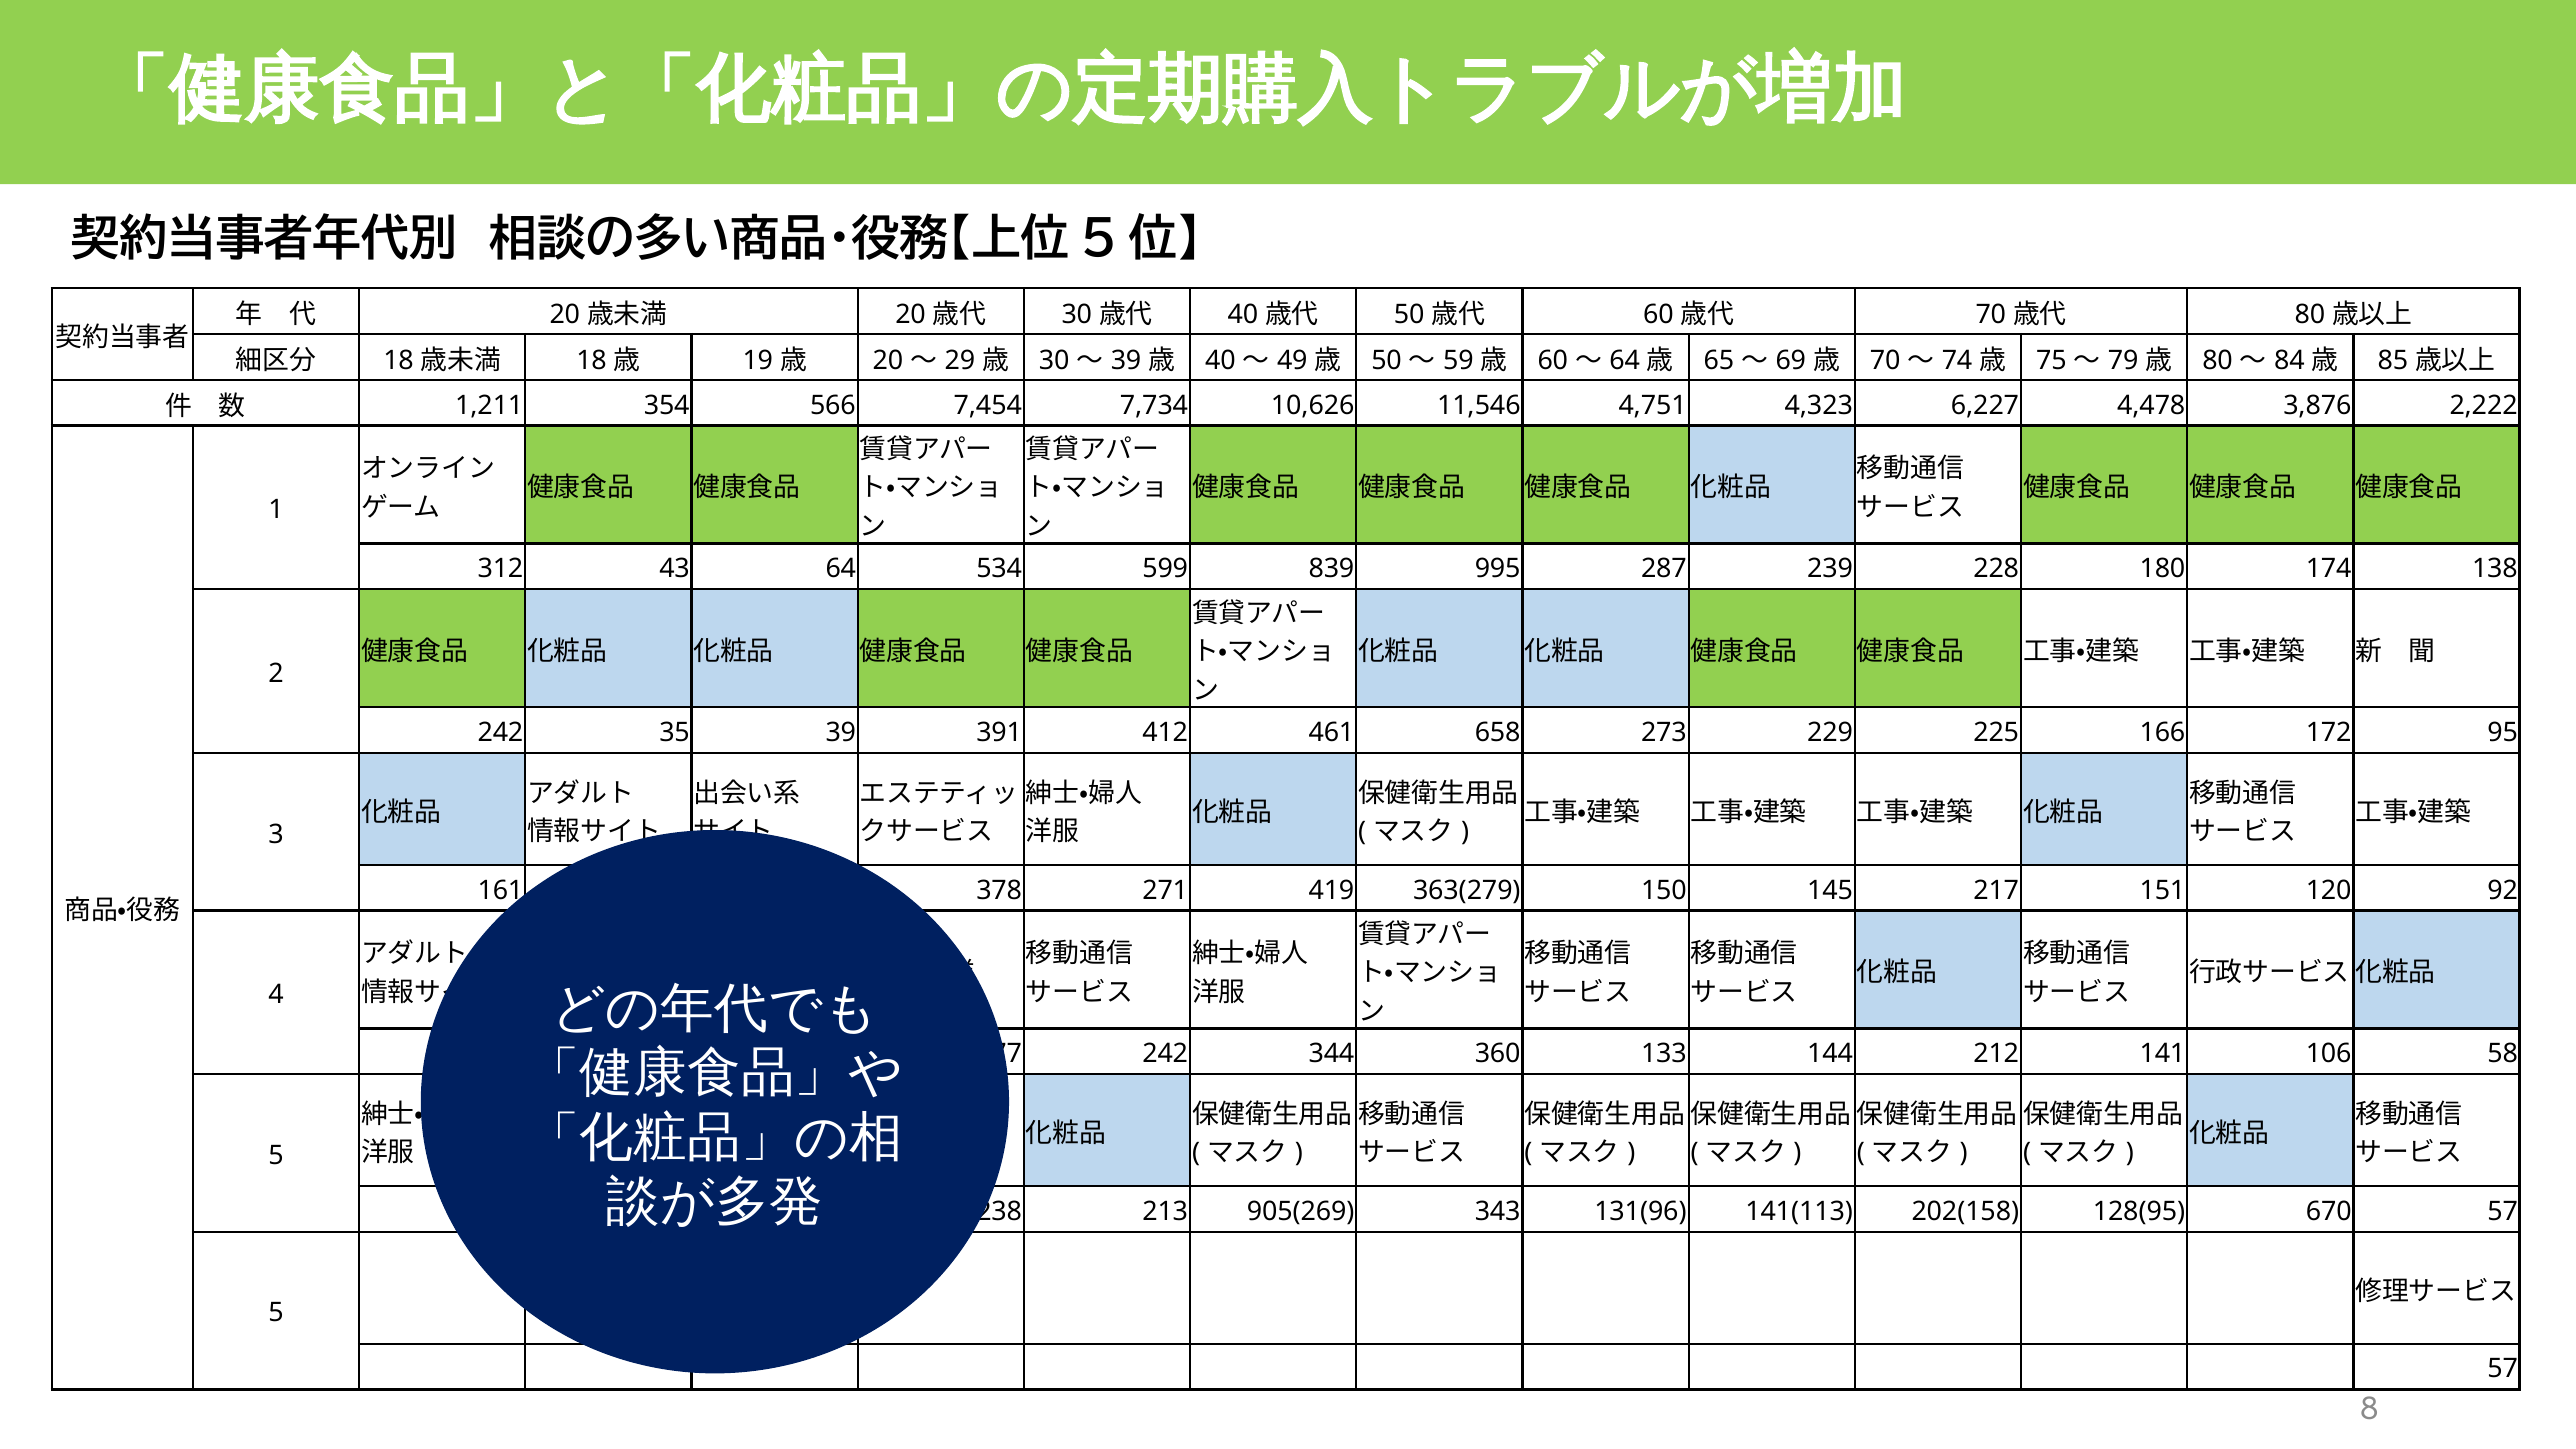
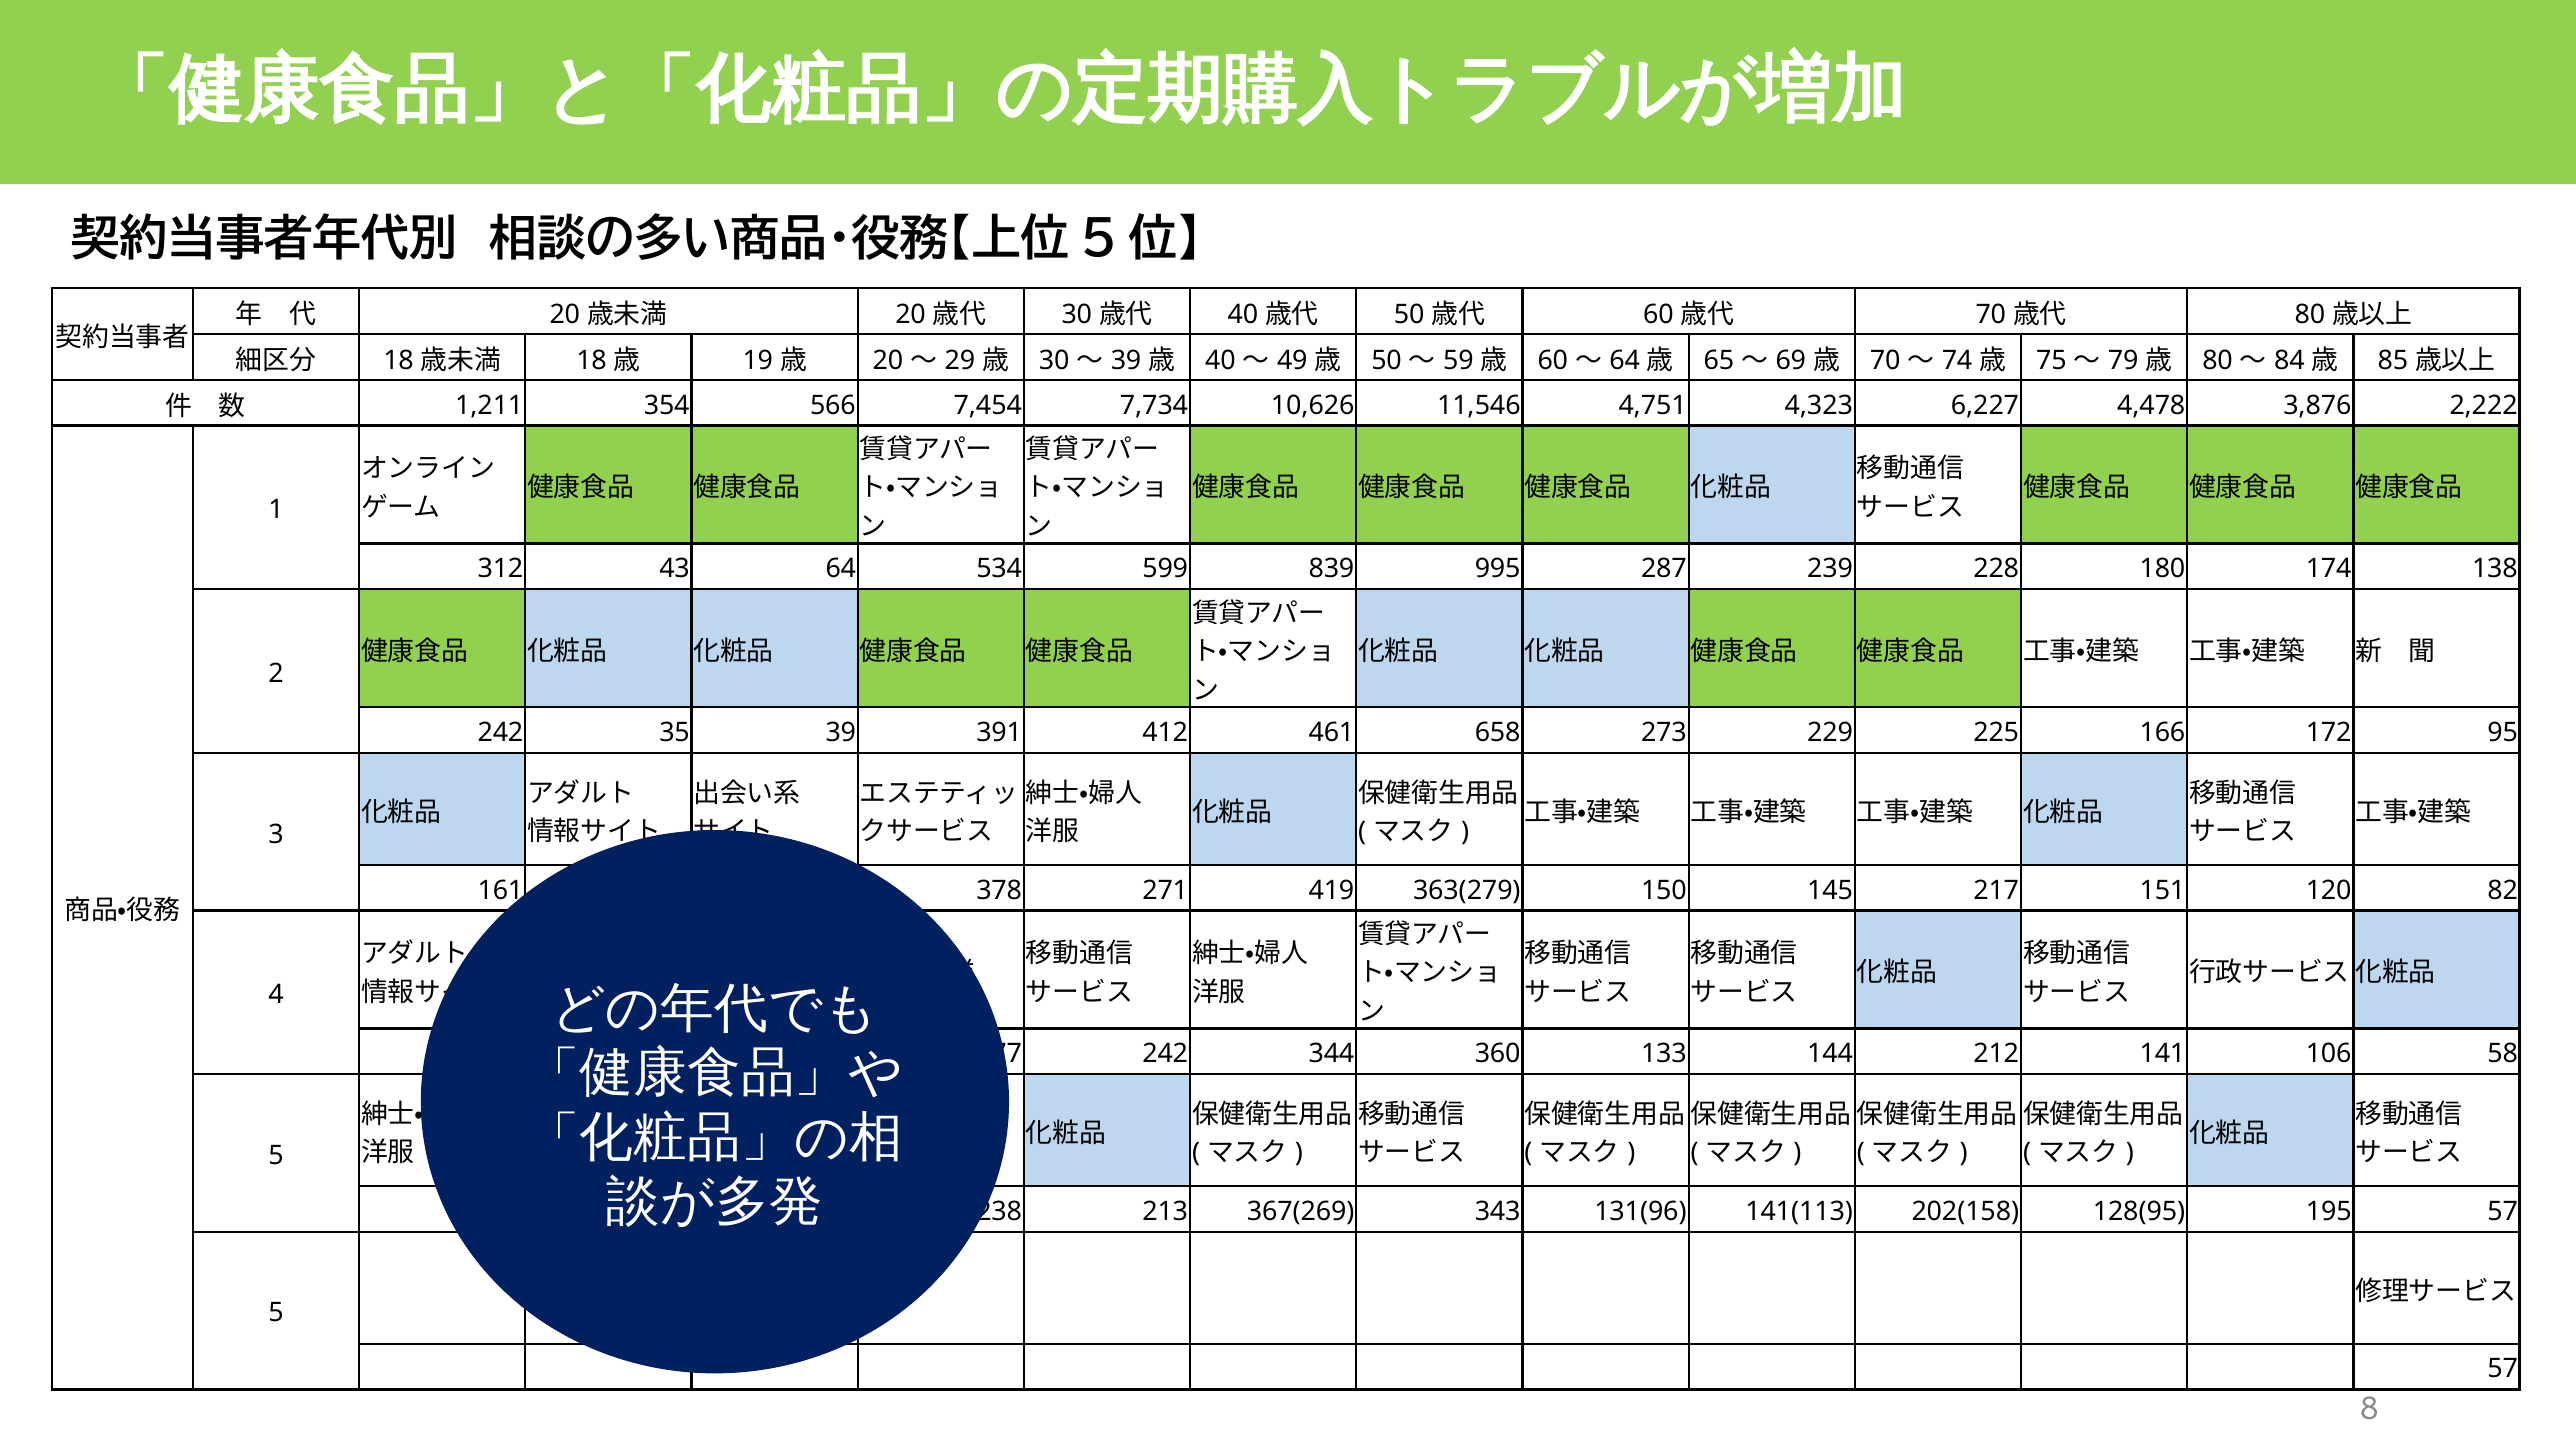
92: 92 -> 82 (2503, 890)
905(269: 905(269 -> 367(269 (1301, 1211)
670: 670 -> 195 (2329, 1211)
